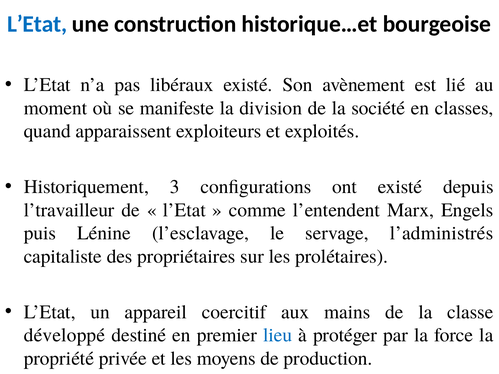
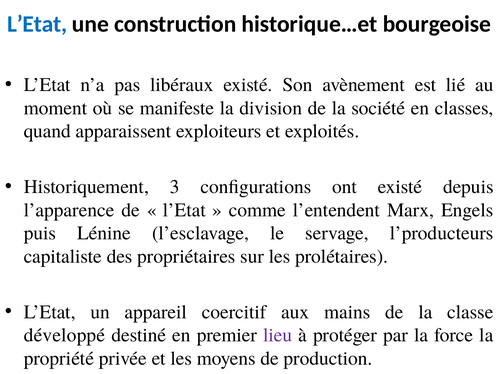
l’travailleur: l’travailleur -> l’apparence (69, 210)
l’administrés: l’administrés -> l’producteurs (442, 233)
lieu colour: blue -> purple (278, 335)
